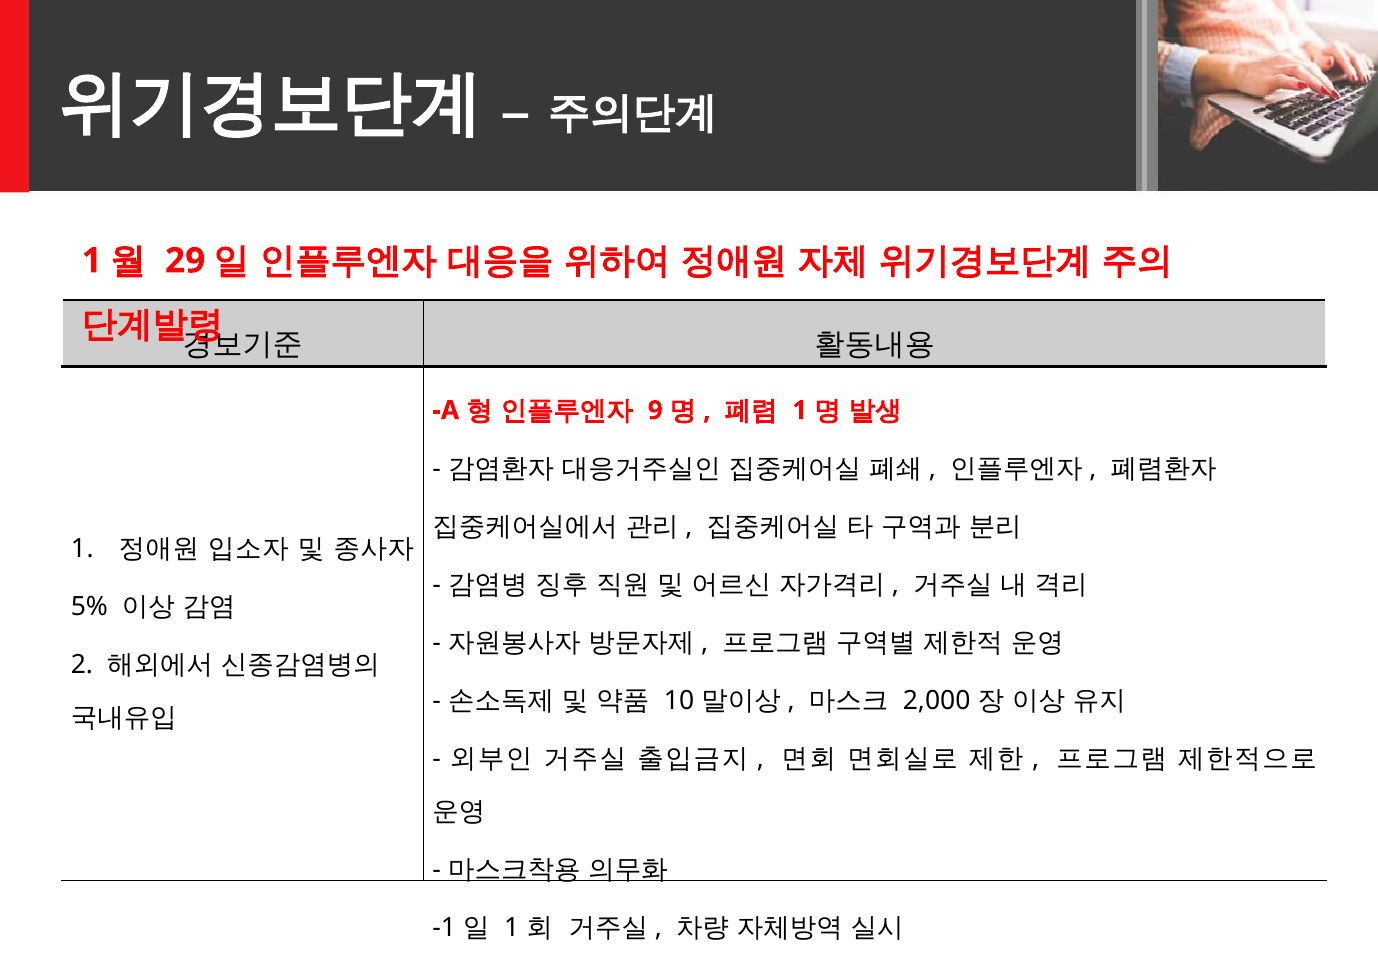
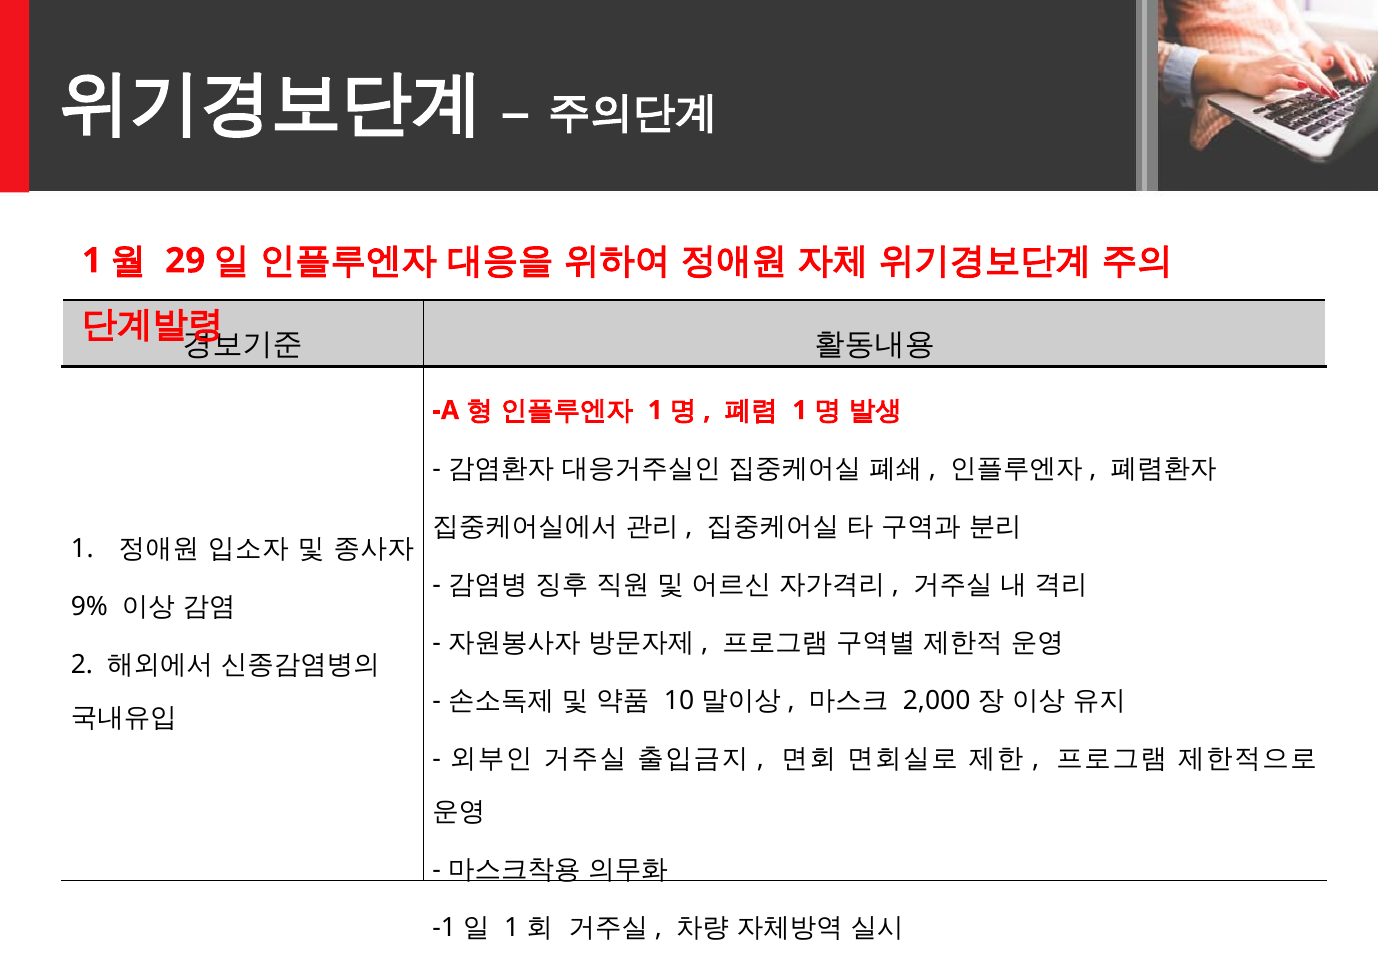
9: 9 -> 1 (655, 410)
5%: 5% -> 9% (89, 607)
